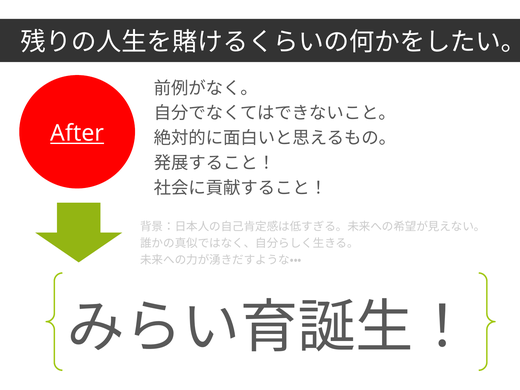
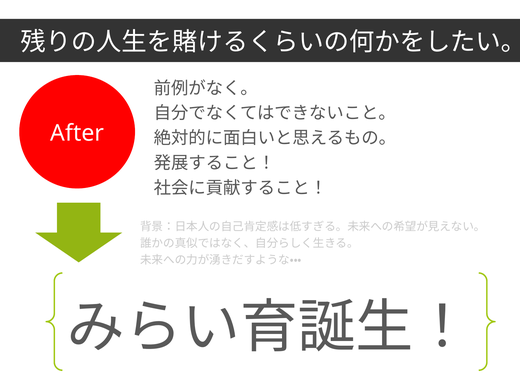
After underline: present -> none (77, 133)
